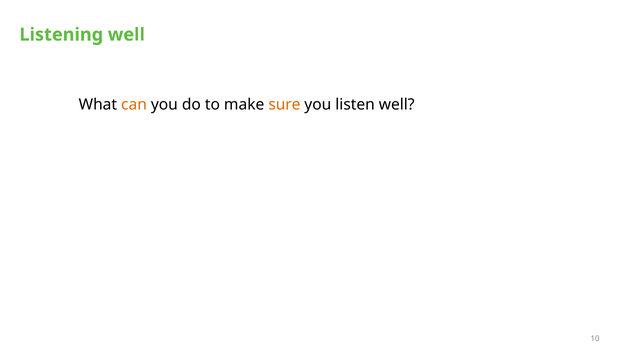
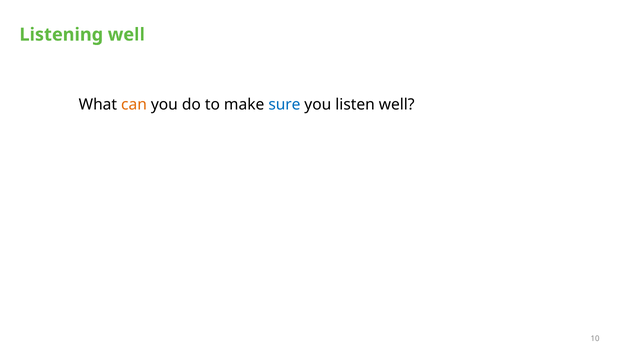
sure colour: orange -> blue (284, 104)
